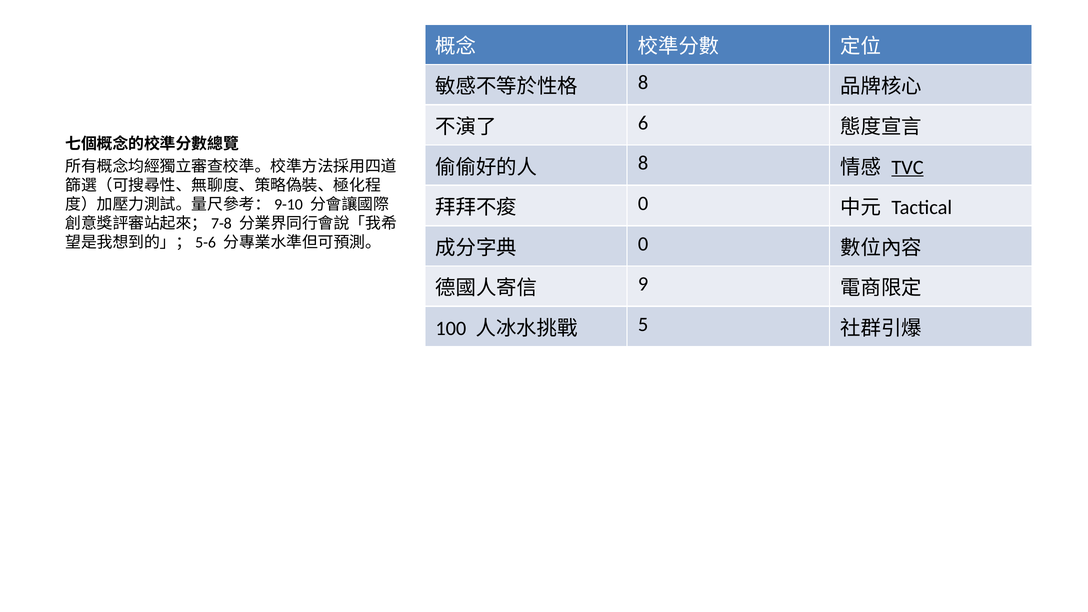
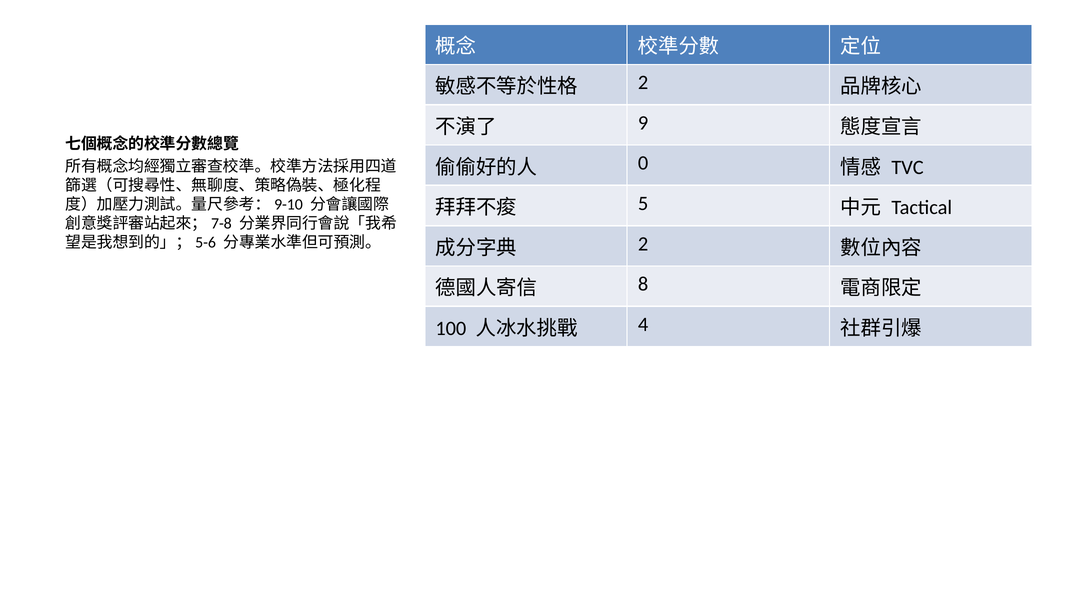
8: 8 -> 2 (643, 83)
6: 6 -> 9 (643, 123)
8: 8 -> 0 (643, 163)
TVC underline: present -> none (908, 167)
0: 0 -> 5 (643, 204)
0: 0 -> 2 (643, 244)
9: 9 -> 8 (643, 284)
5: 5 -> 4 (643, 324)
